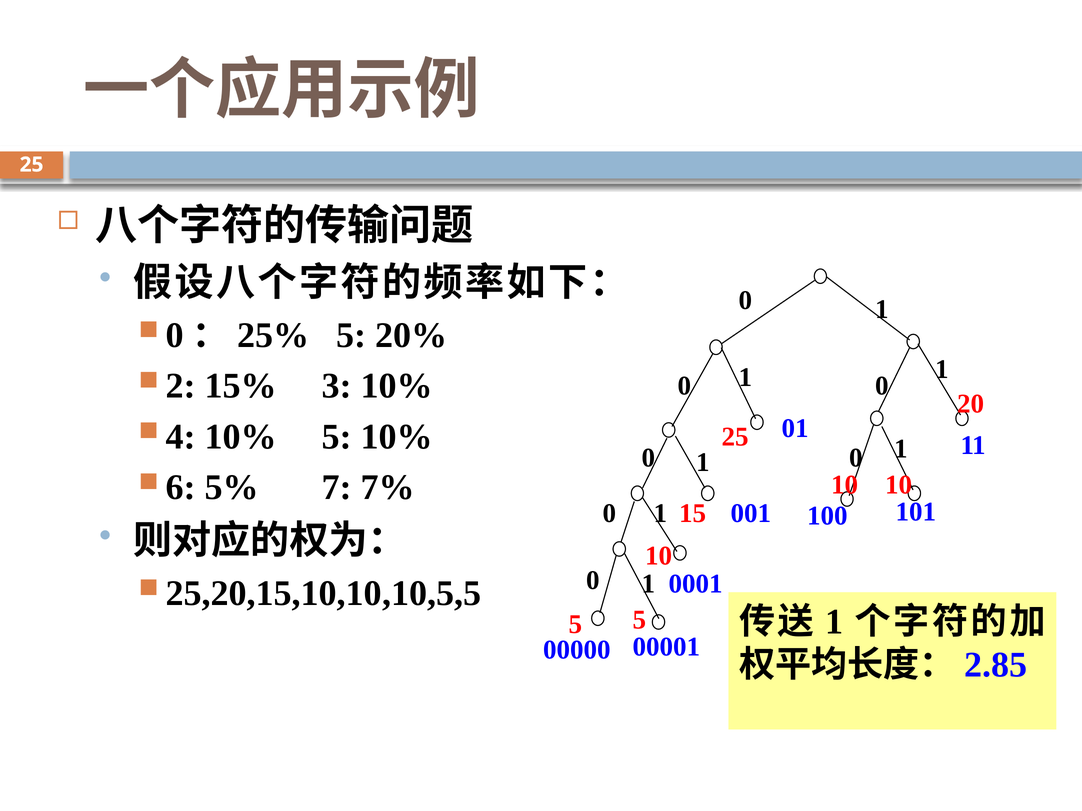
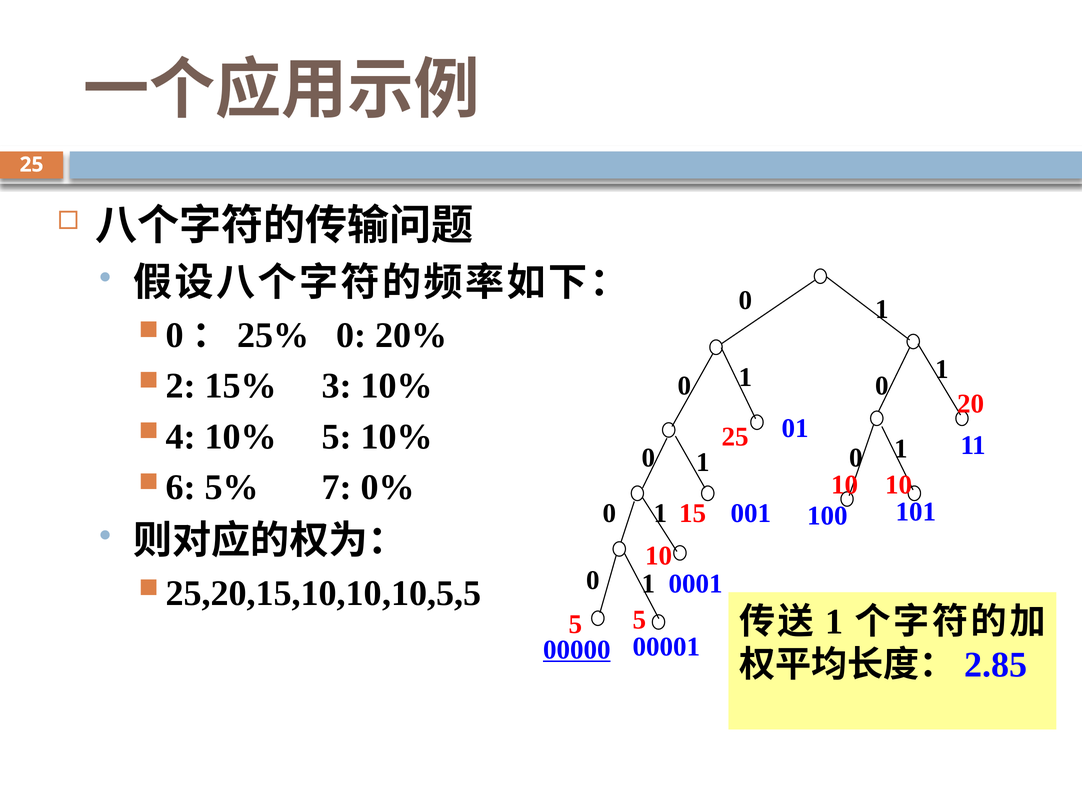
5: 5 -> 0 (351, 335)
7%: 7% -> 0% (388, 488)
00000 underline: none -> present (577, 650)
